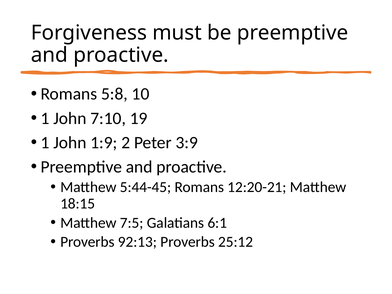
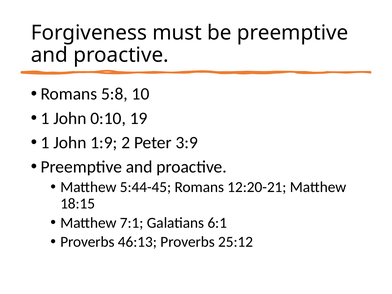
7:10: 7:10 -> 0:10 (108, 118)
7:5: 7:5 -> 7:1 (132, 223)
92:13: 92:13 -> 46:13 (137, 242)
